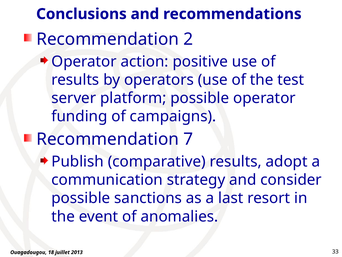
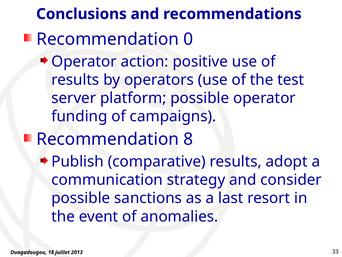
2: 2 -> 0 (188, 39)
7: 7 -> 8 (188, 139)
